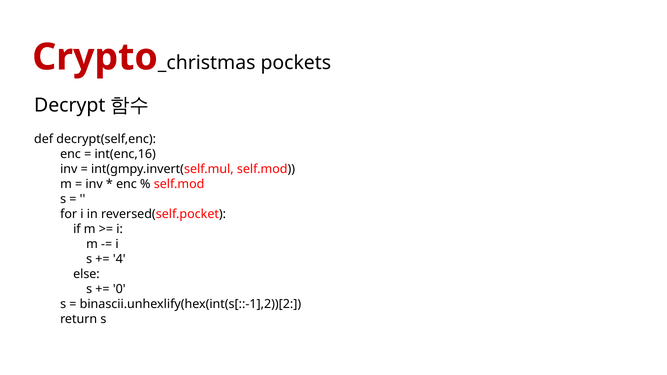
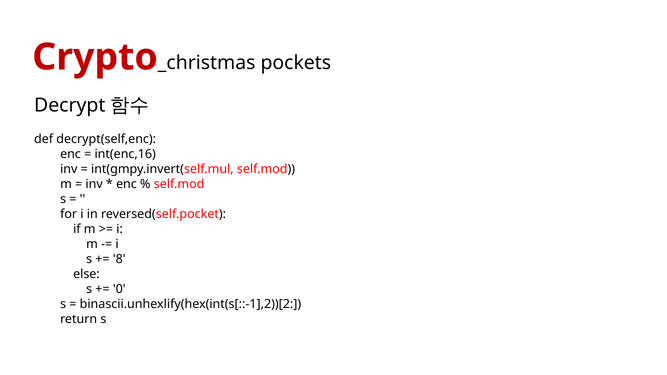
4: 4 -> 8 (119, 259)
